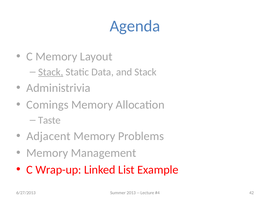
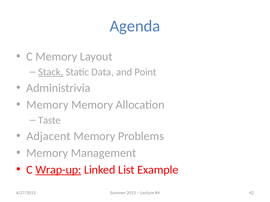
and Stack: Stack -> Point (145, 72)
Comings: Comings -> Memory (47, 105)
Wrap-up underline: none -> present (58, 170)
